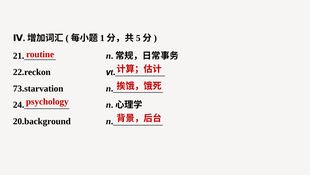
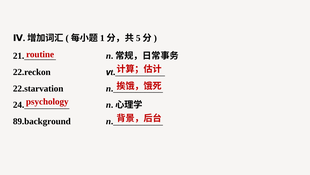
73.starvation: 73.starvation -> 22.starvation (38, 88)
20.background: 20.background -> 89.background (42, 121)
